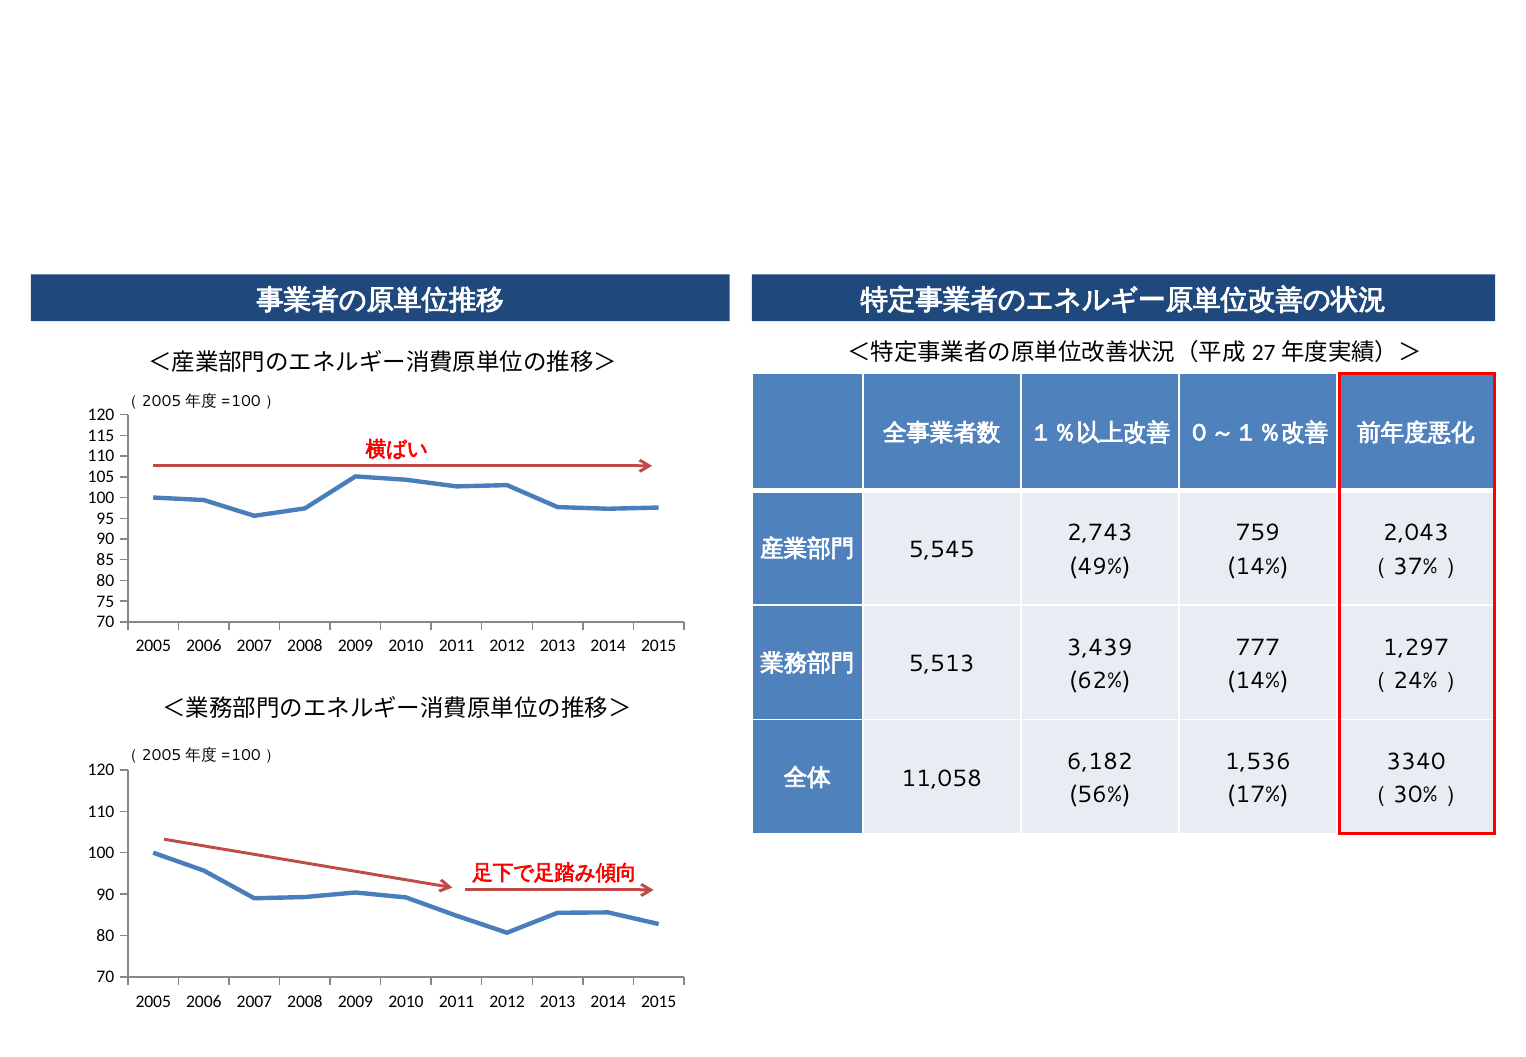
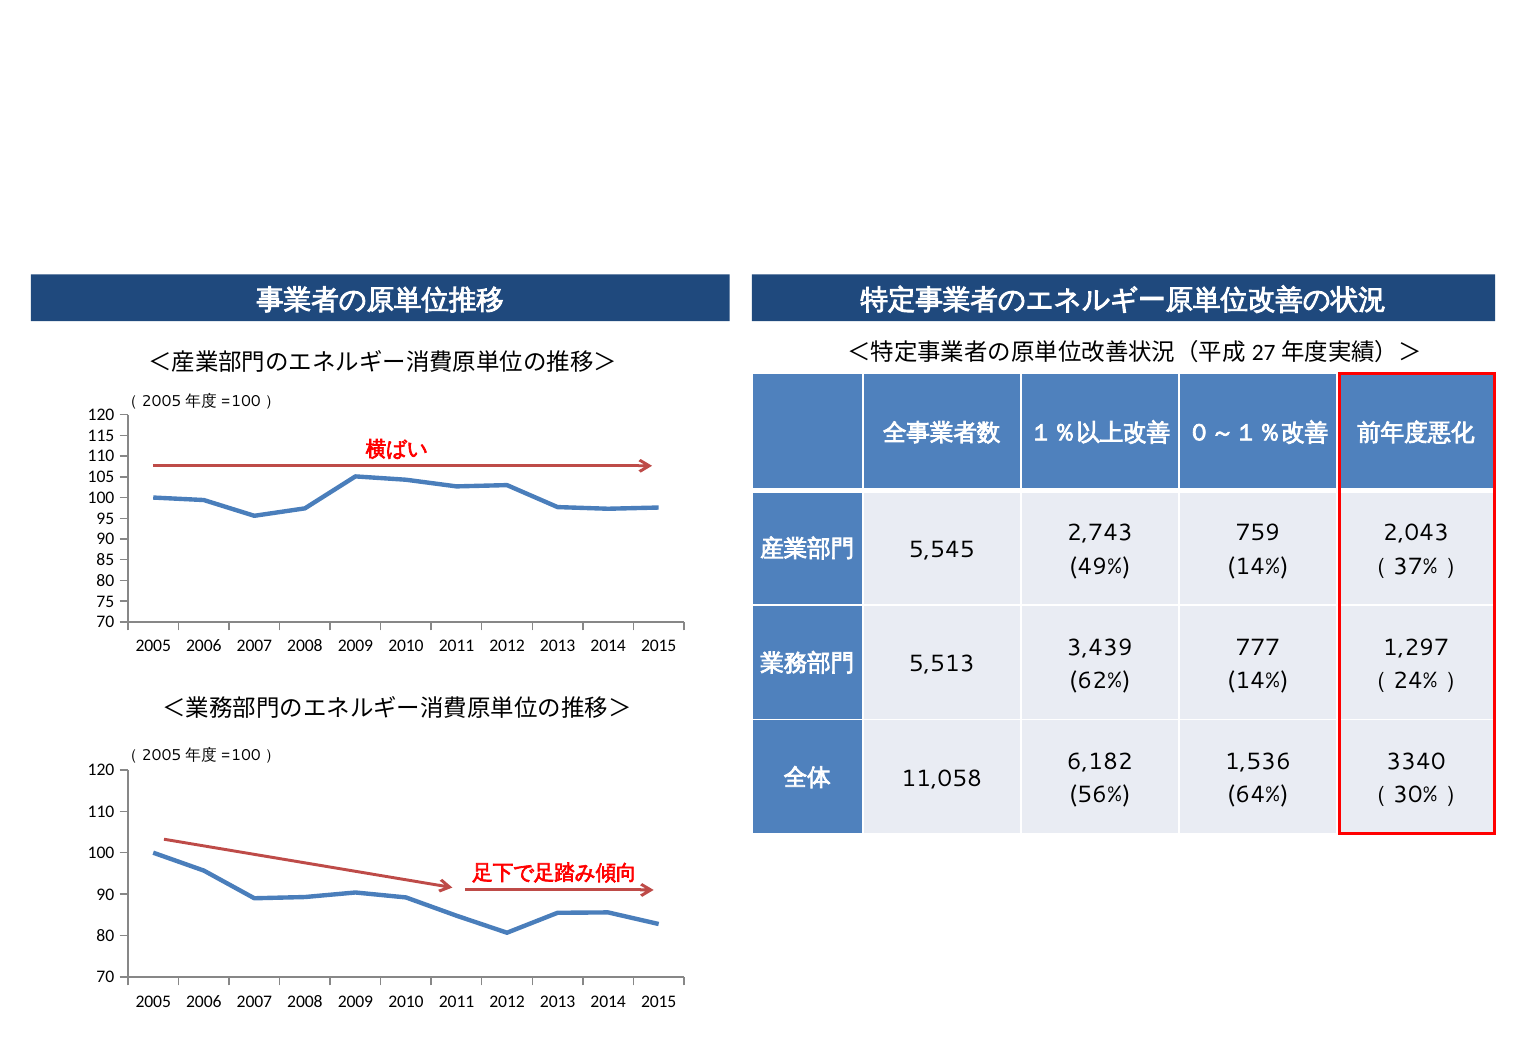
17%: 17% -> 64% (1258, 795)
